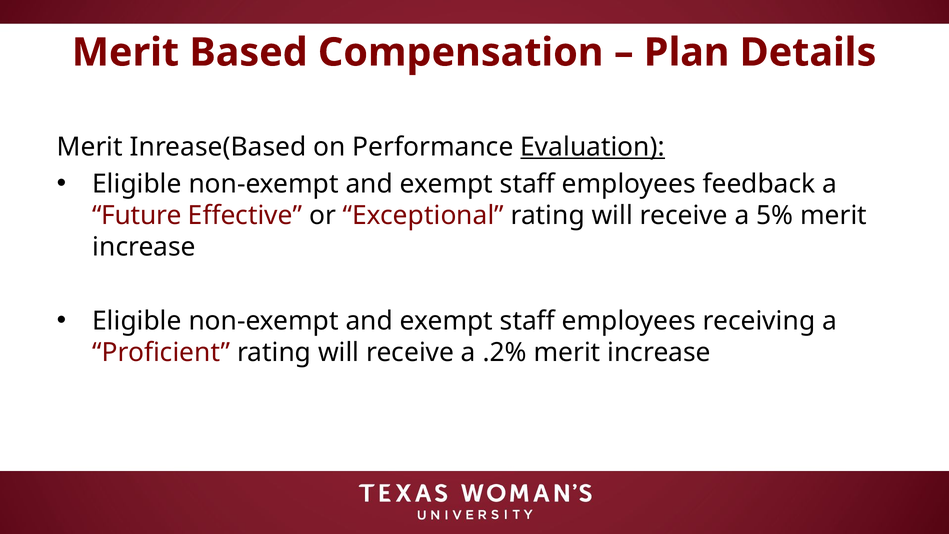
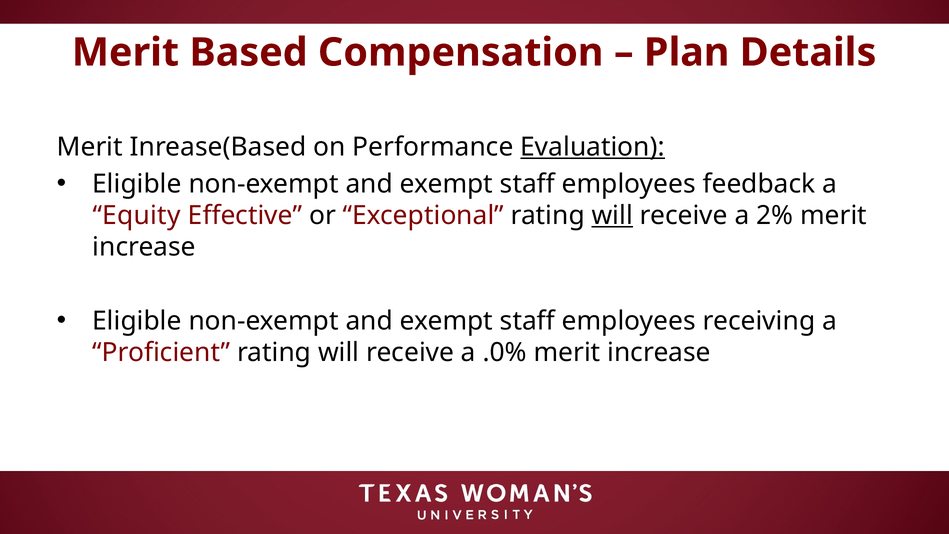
Future: Future -> Equity (137, 215)
will underline: none -> present (612, 215)
5%: 5% -> 2% (775, 215)
.2%: .2% -> .0% (505, 353)
